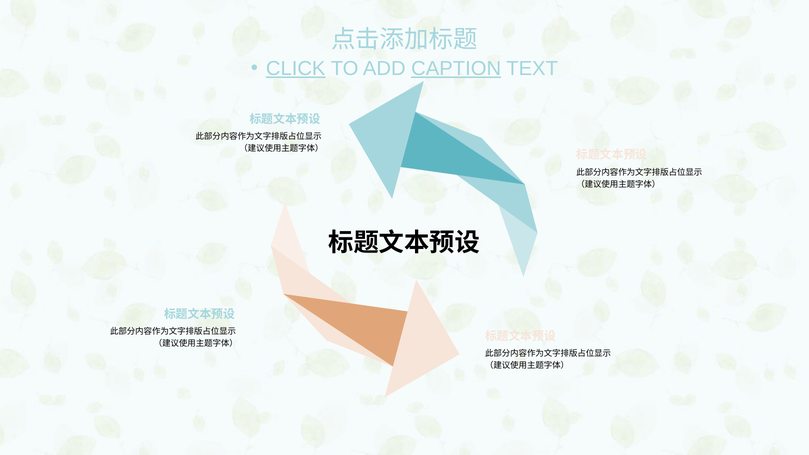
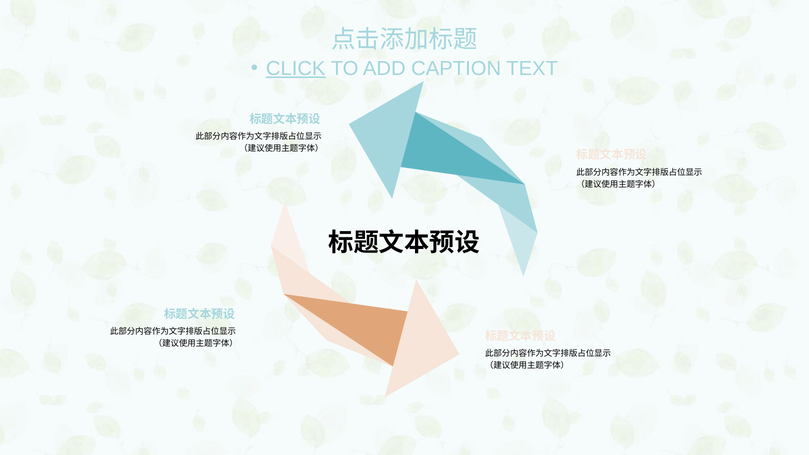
CAPTION underline: present -> none (456, 69)
